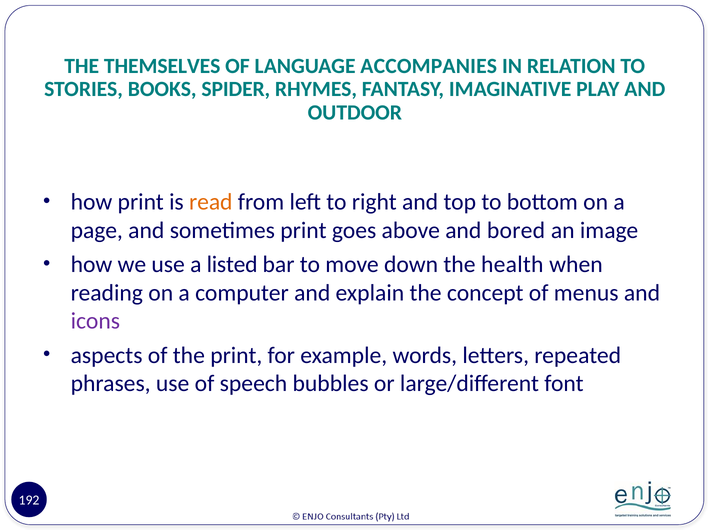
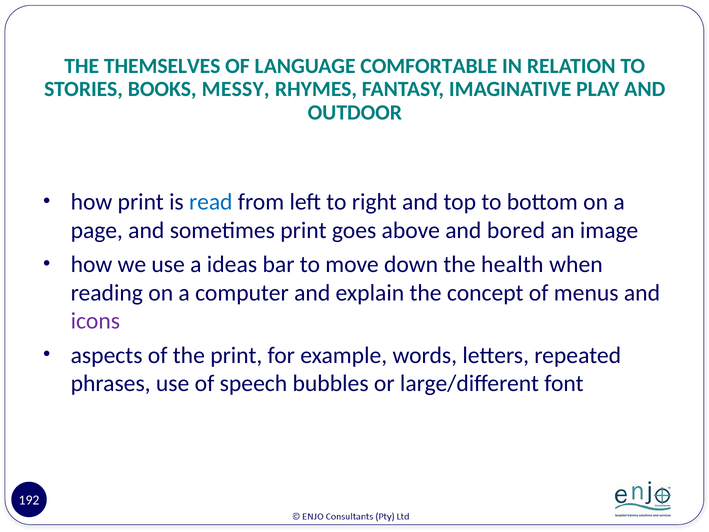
ACCOMPANIES: ACCOMPANIES -> COMFORTABLE (429, 66)
SPIDER: SPIDER -> MESSY (236, 89)
read colour: orange -> blue (211, 202)
listed: listed -> ideas (232, 264)
